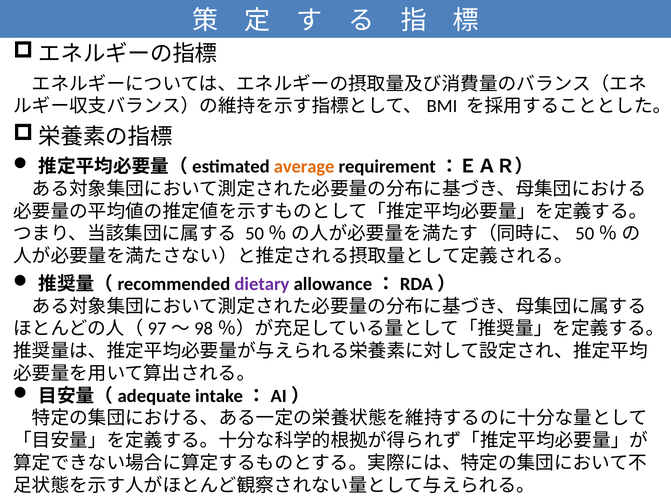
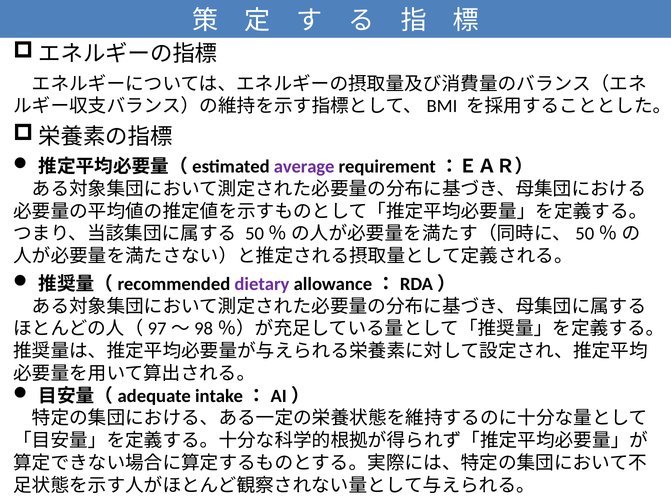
average colour: orange -> purple (304, 167)
